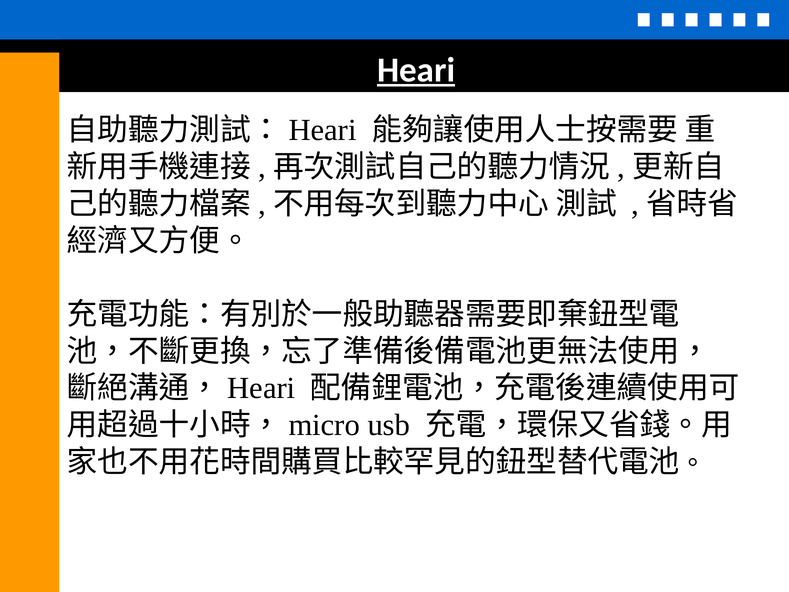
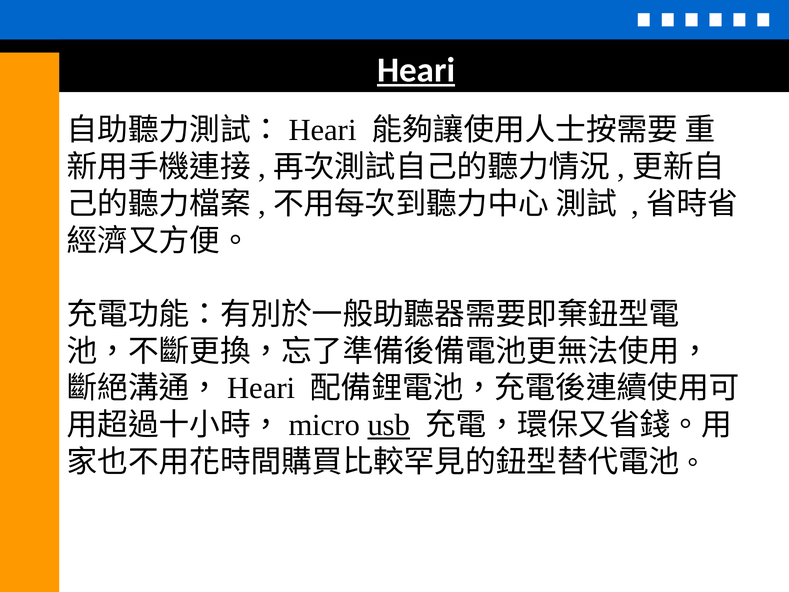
usb underline: none -> present (389, 425)
